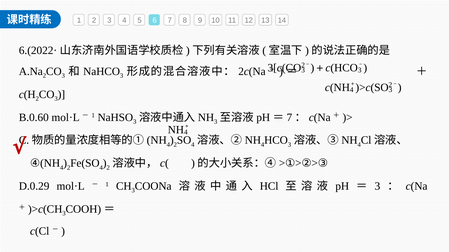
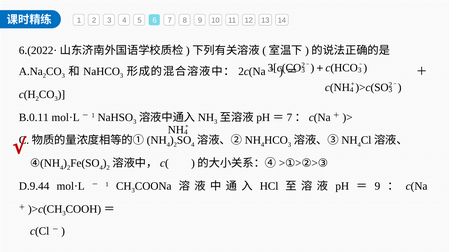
B.0.60: B.0.60 -> B.0.11 (34, 118)
D.0.29: D.0.29 -> D.9.44 (34, 187)
3: 3 -> 9 (377, 187)
